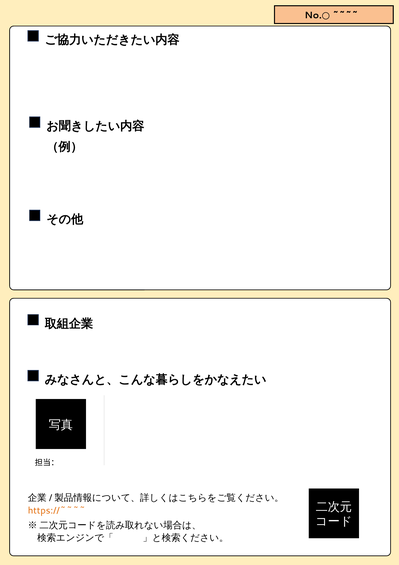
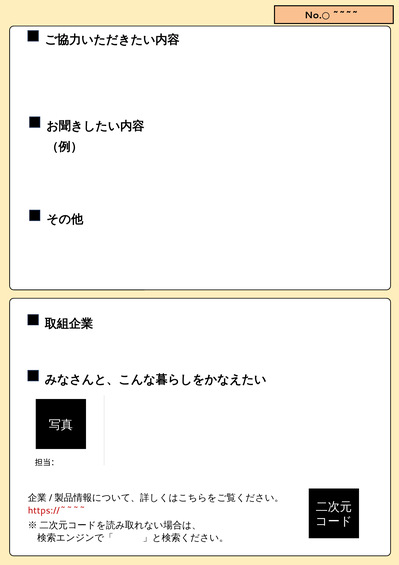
https://~~~~ colour: orange -> red (57, 510)
